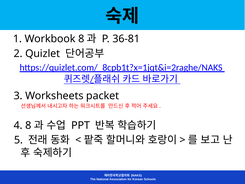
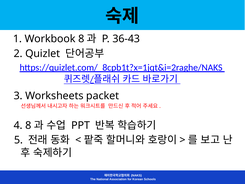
36-81: 36-81 -> 36-43 (126, 39)
